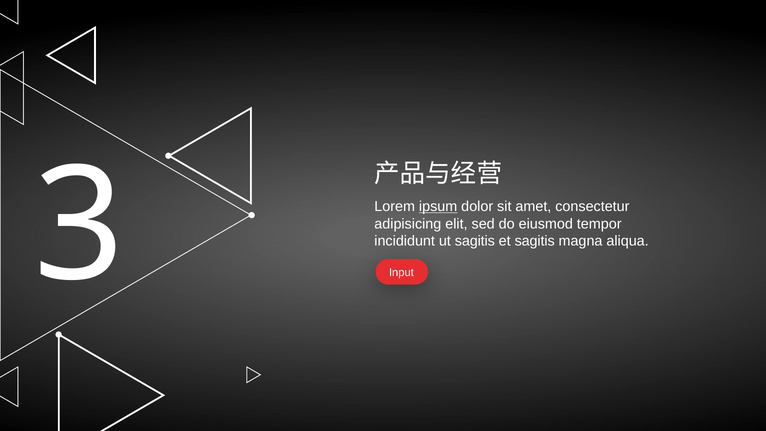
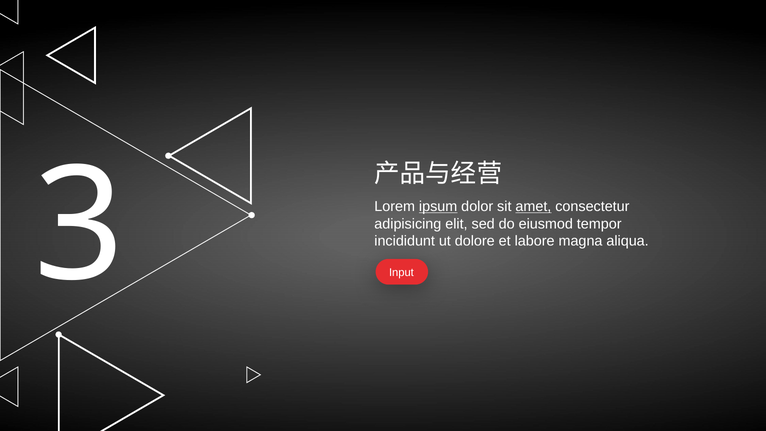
amet underline: none -> present (533, 207)
sagitis: sagitis -> dolore (475, 241)
et sagitis: sagitis -> labore (535, 241)
